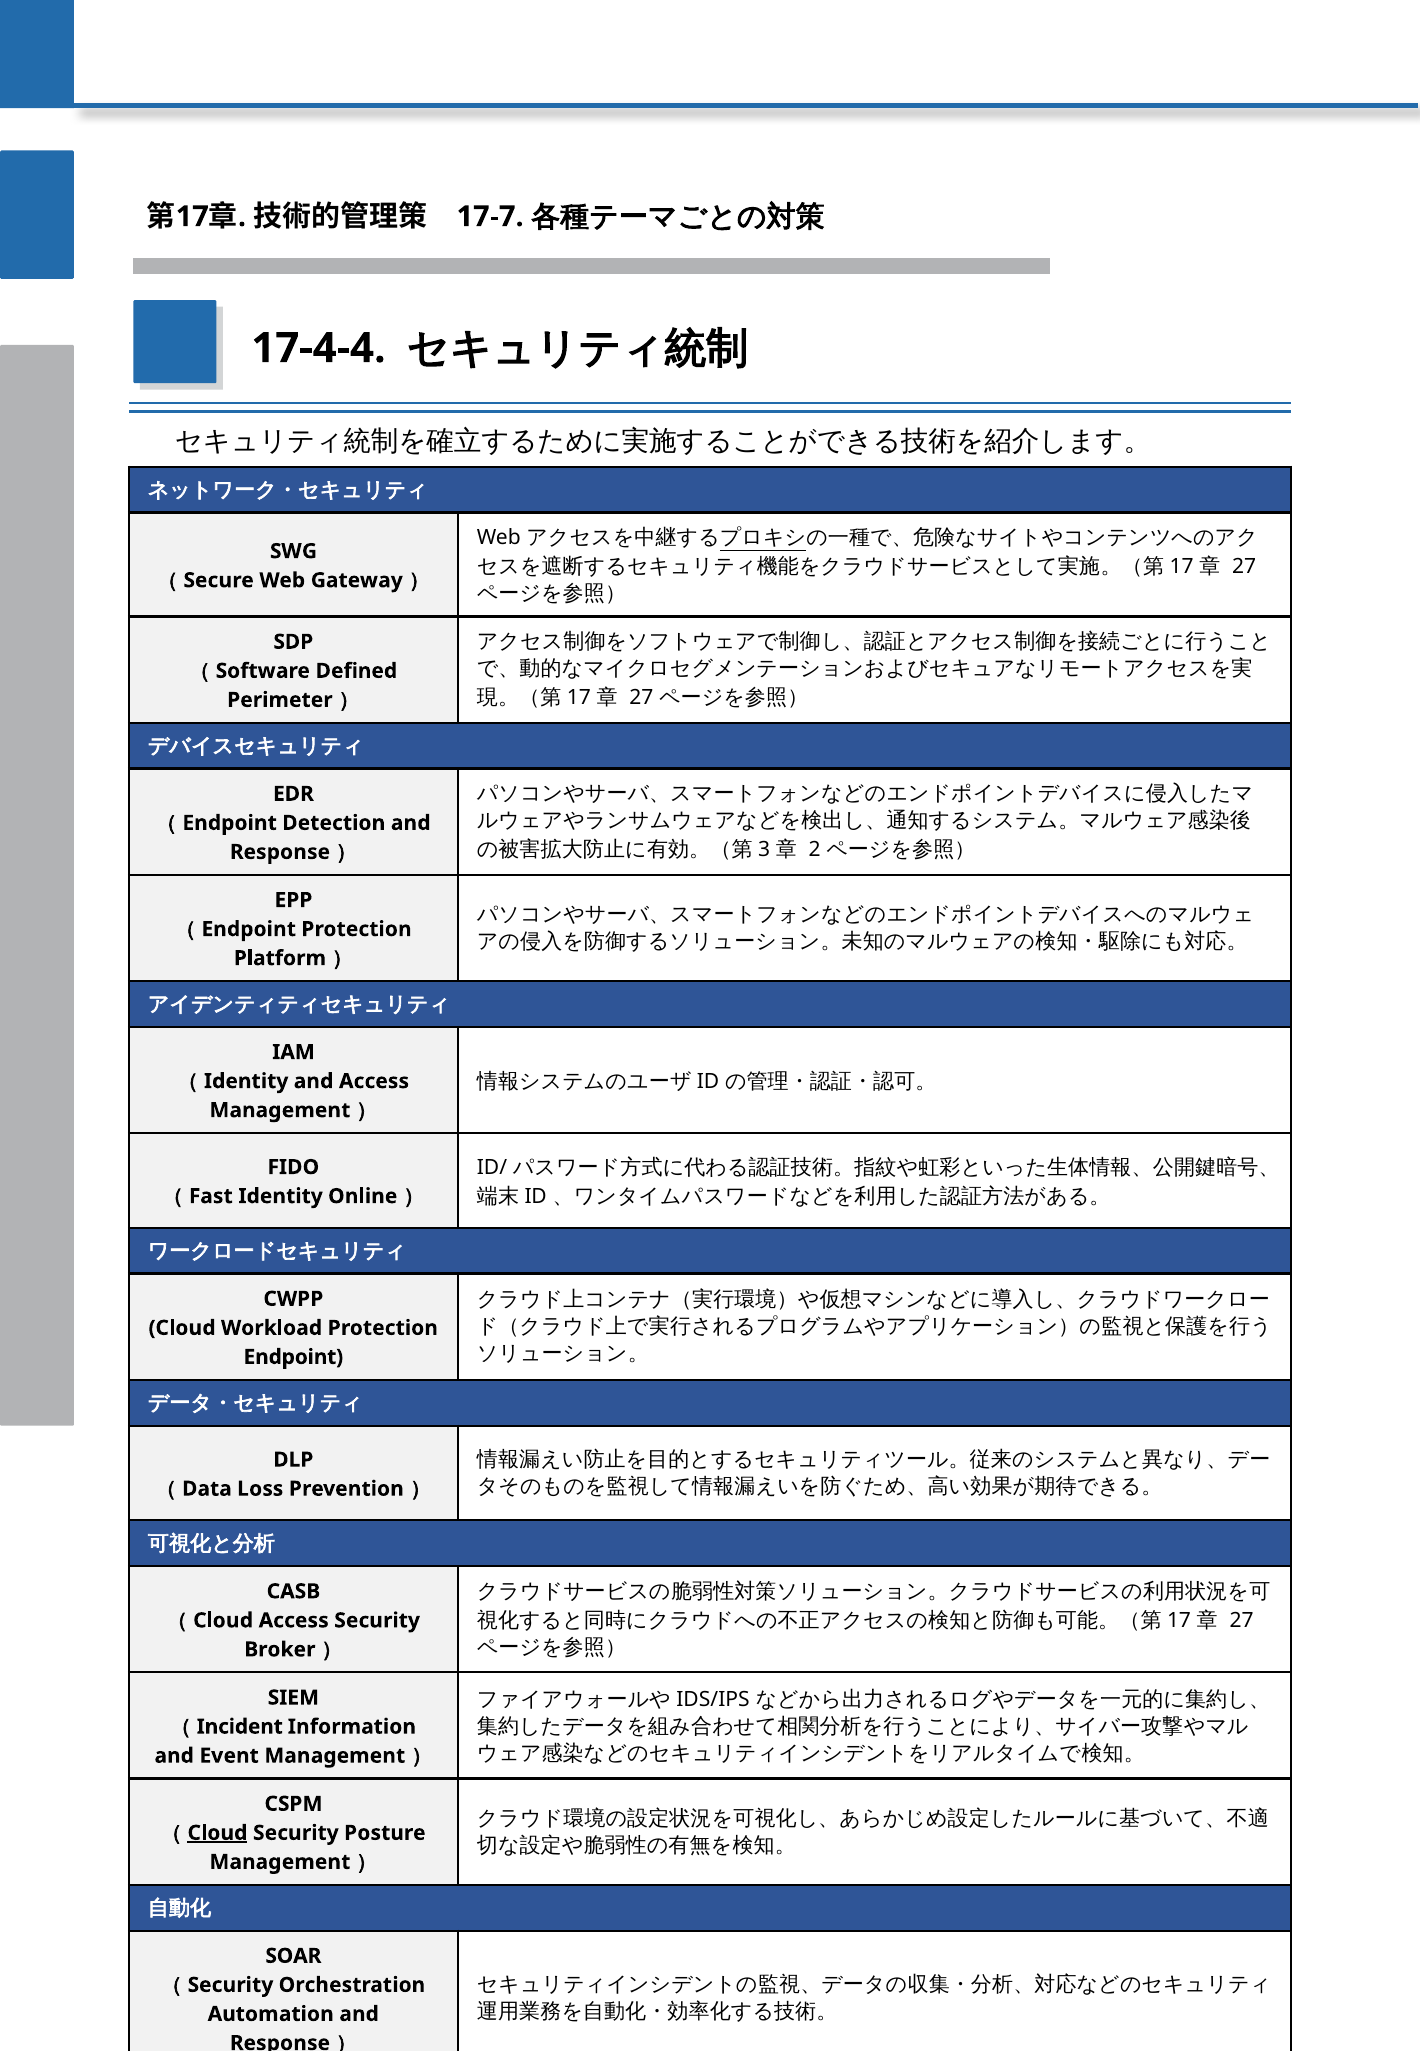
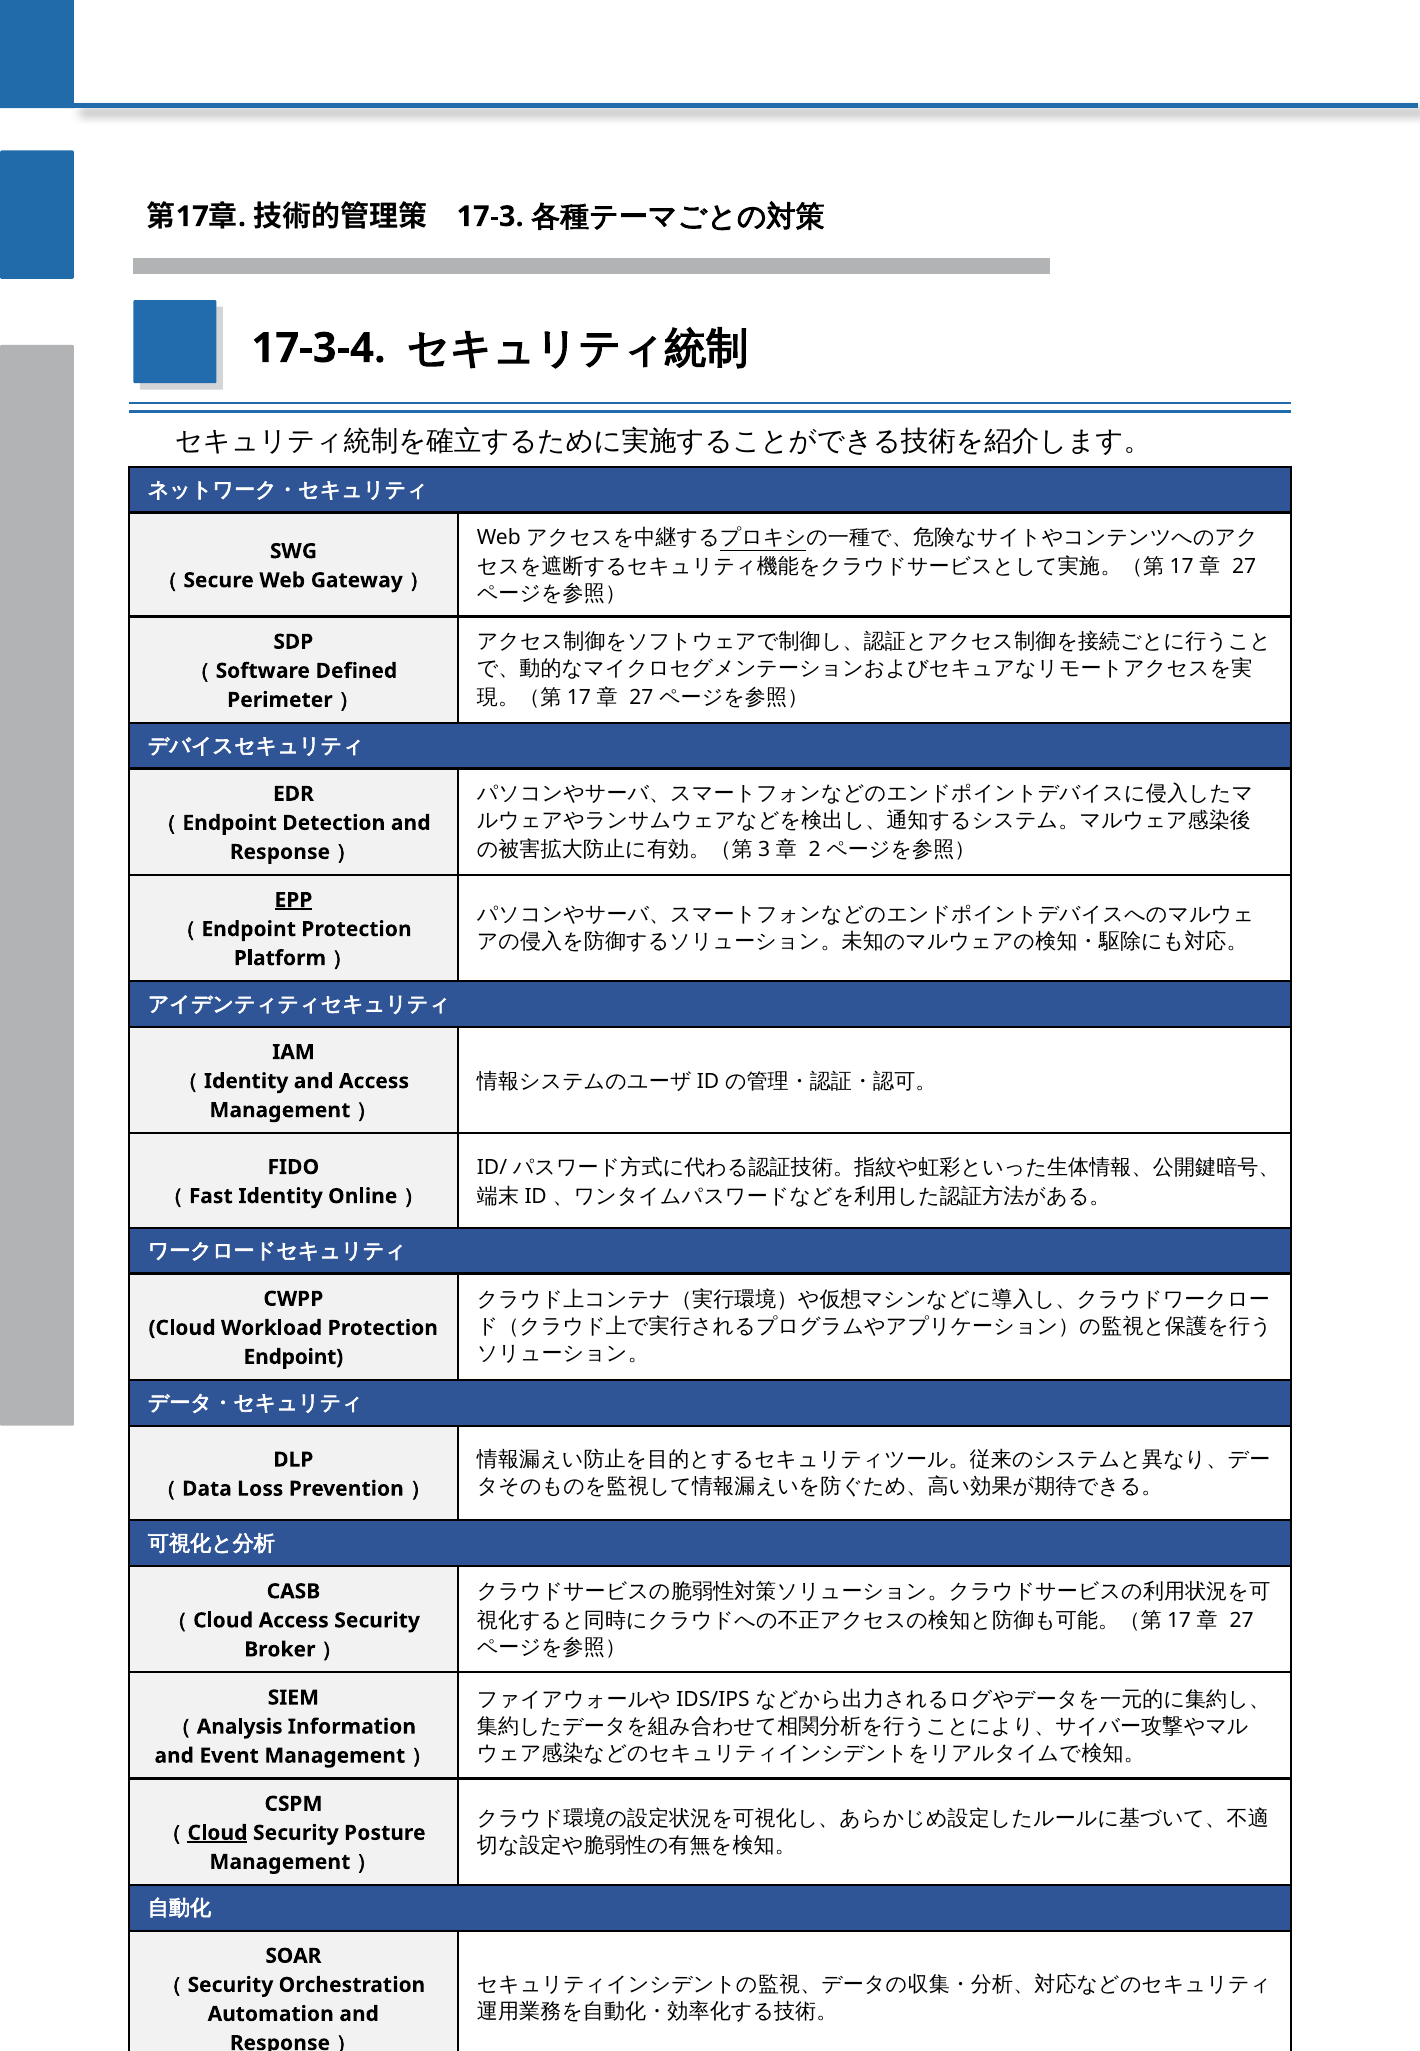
17-7: 17-7 -> 17-3 (490, 217)
17-4-4: 17-4-4 -> 17-3-4 (319, 348)
EPP underline: none -> present (293, 900)
Incident: Incident -> Analysis (240, 1727)
